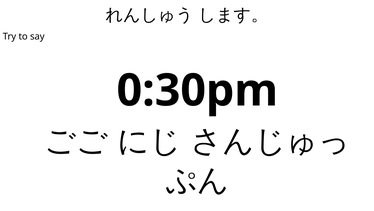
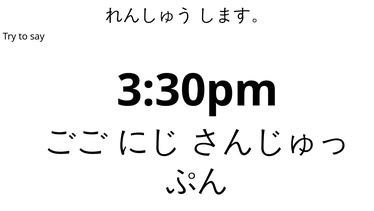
0:30pm: 0:30pm -> 3:30pm (197, 90)
